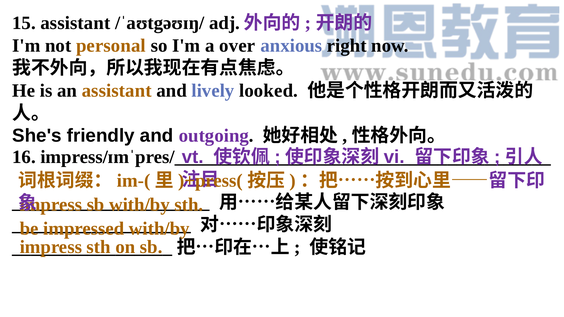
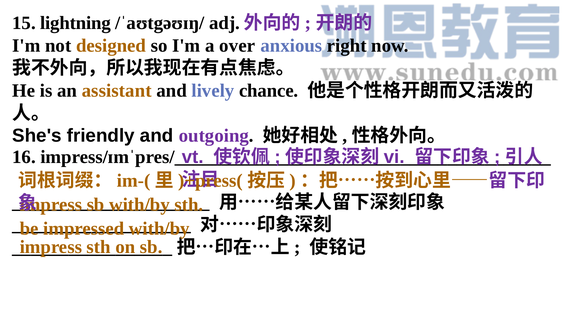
15 assistant: assistant -> lightning (76, 23)
personal: personal -> designed (111, 46)
looked: looked -> chance (269, 91)
